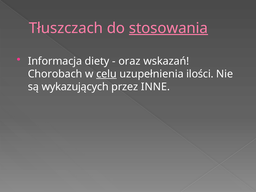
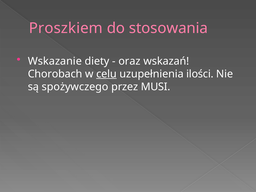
Tłuszczach: Tłuszczach -> Proszkiem (66, 28)
stosowania underline: present -> none (168, 28)
Informacja: Informacja -> Wskazanie (55, 61)
wykazujących: wykazujących -> spożywczego (75, 87)
INNE: INNE -> MUSI (156, 87)
